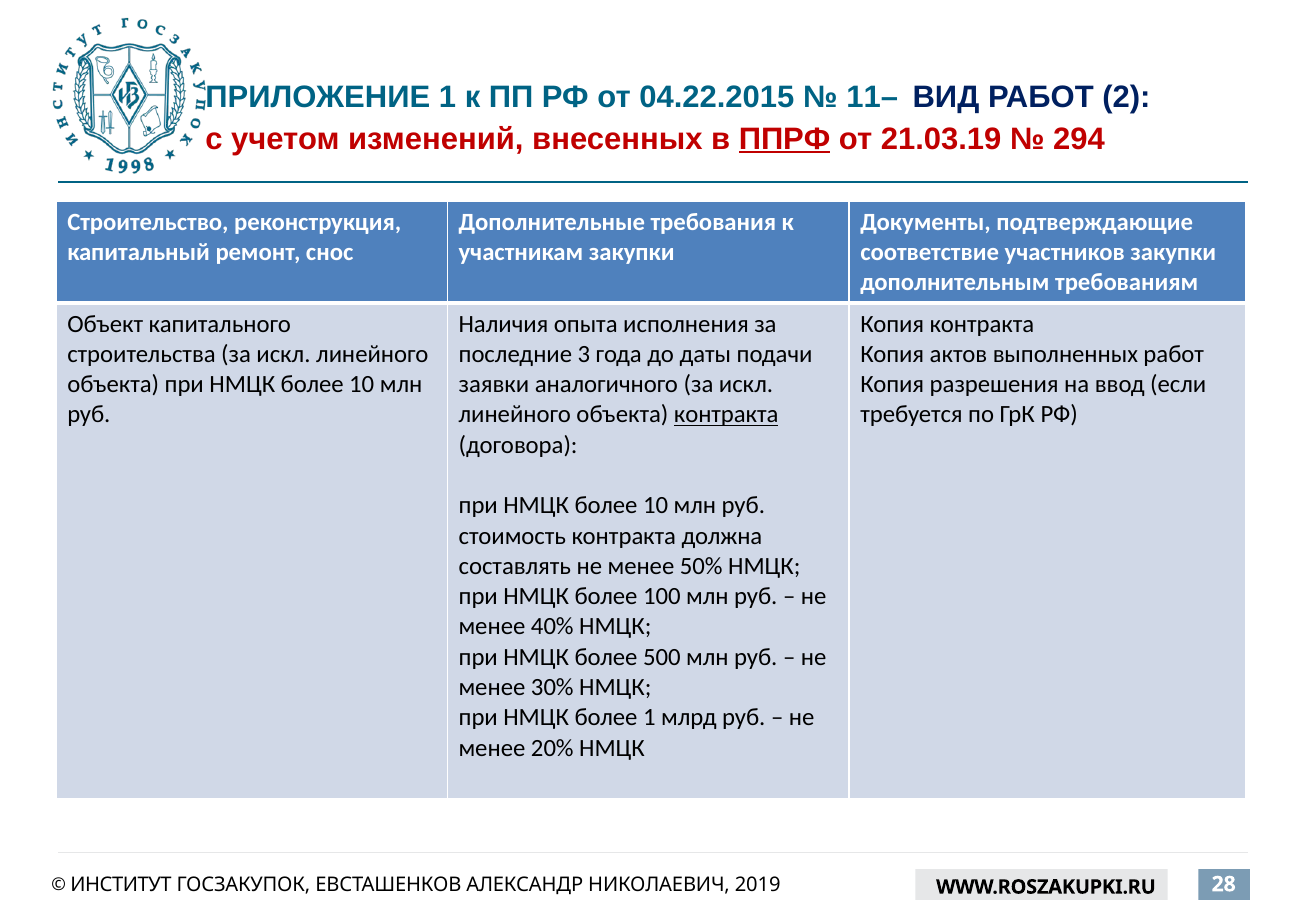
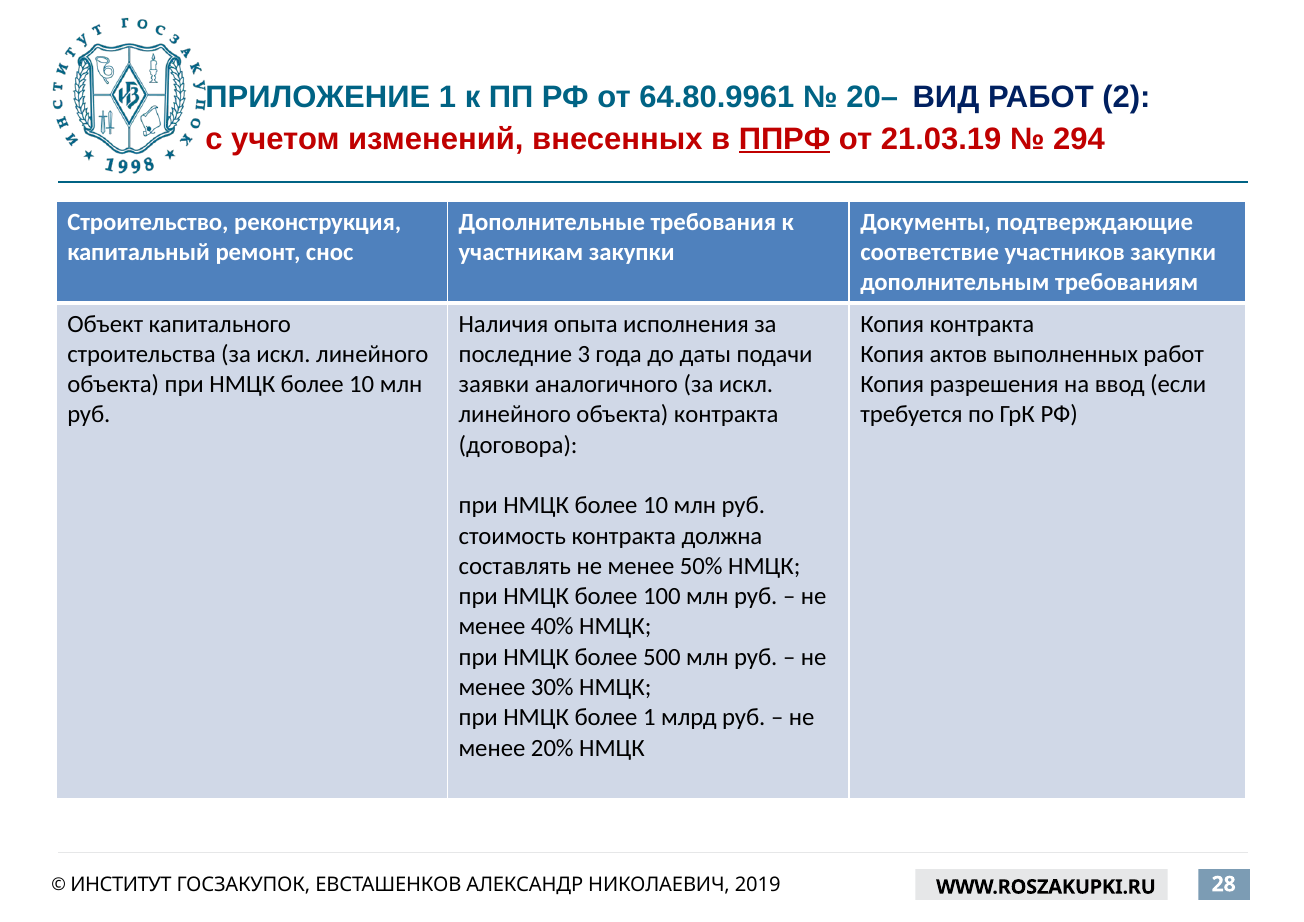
04.22.2015: 04.22.2015 -> 64.80.9961 (717, 98)
11–: 11– -> 20– (872, 98)
контракта underline: present -> none (726, 415)
